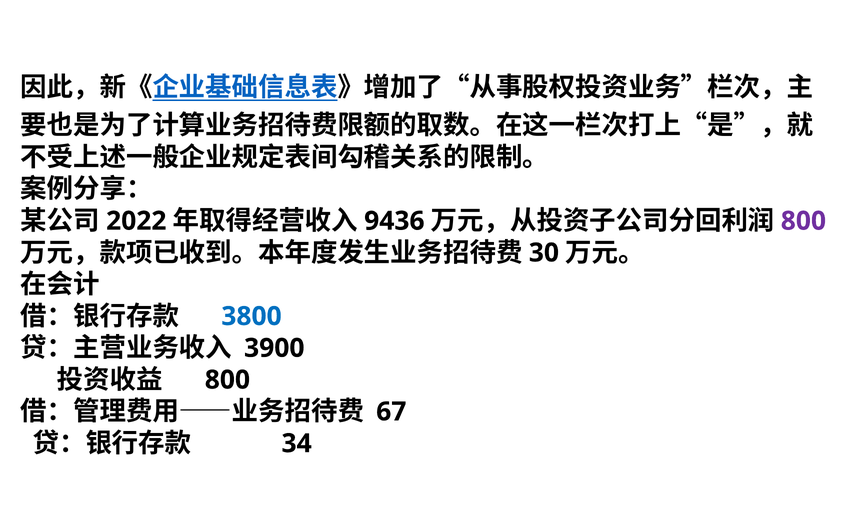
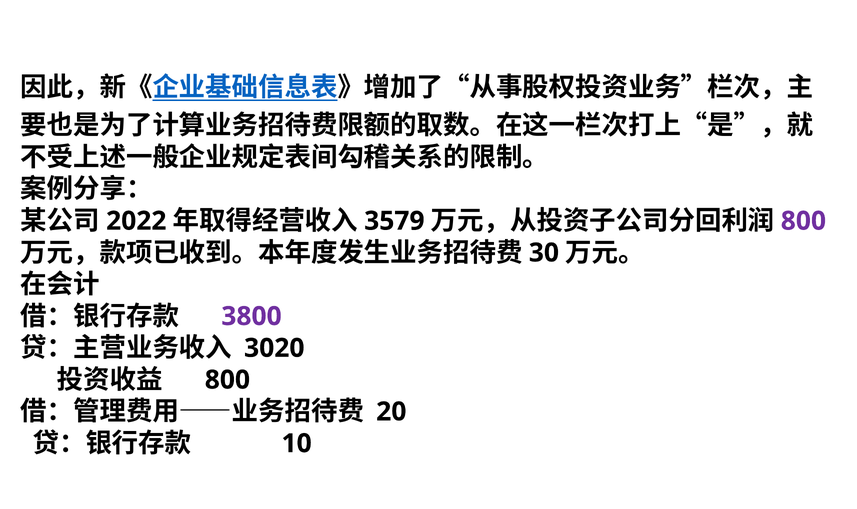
9436: 9436 -> 3579 (394, 221)
3800 colour: blue -> purple (252, 316)
3900: 3900 -> 3020 (274, 348)
67: 67 -> 20 (391, 412)
34: 34 -> 10 (297, 443)
